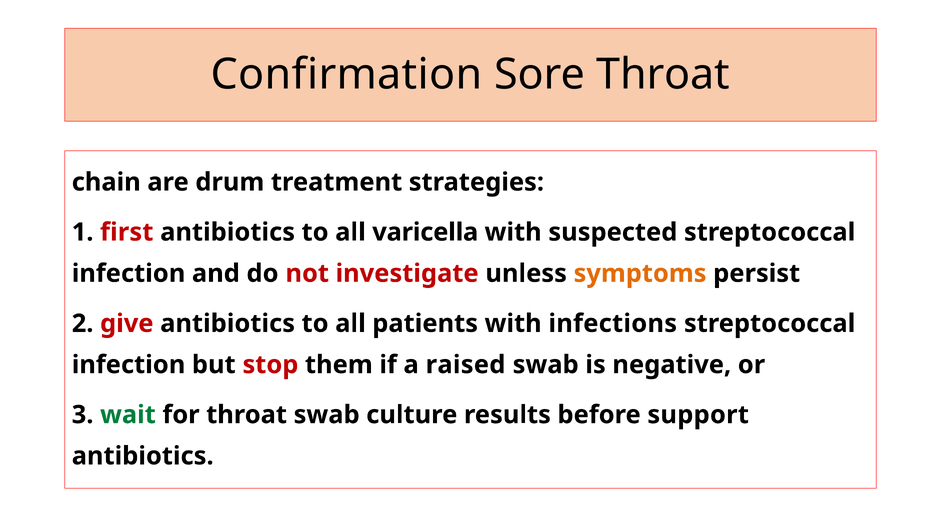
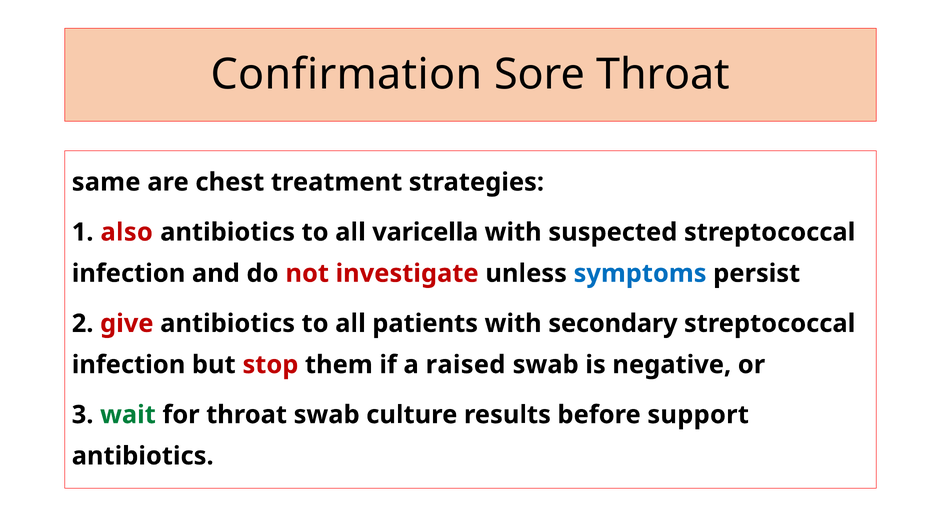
chain: chain -> same (106, 182)
drum: drum -> chest (230, 182)
first: first -> also (127, 232)
symptoms colour: orange -> blue (640, 274)
infections: infections -> secondary (613, 324)
